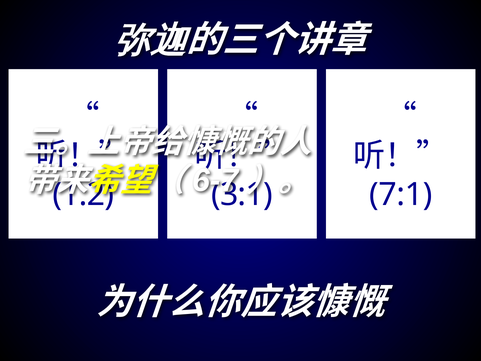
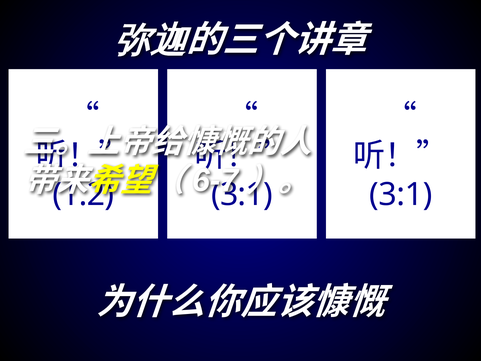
7:1: 7:1 -> 3:1 (401, 194)
